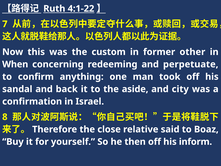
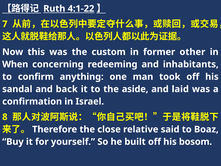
perpetuate: perpetuate -> inhabitants (191, 64)
city: city -> laid (180, 89)
then: then -> built (135, 142)
inform: inform -> bosom (195, 142)
